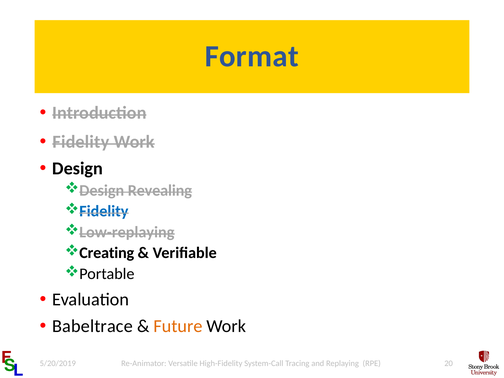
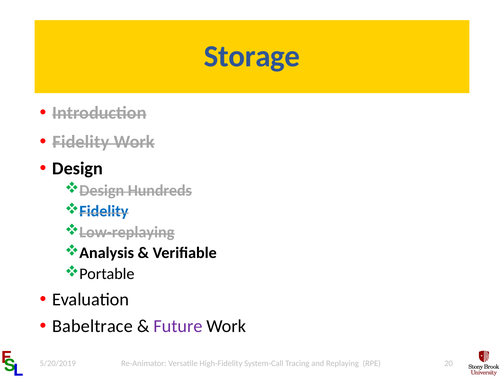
Format: Format -> Storage (252, 56)
Revealing: Revealing -> Hundreds (160, 190)
Creating: Creating -> Analysis (107, 253)
Future colour: orange -> purple (178, 326)
